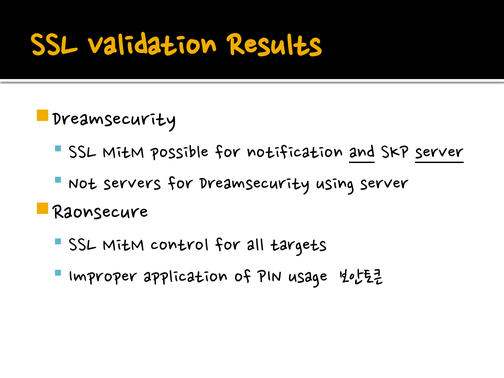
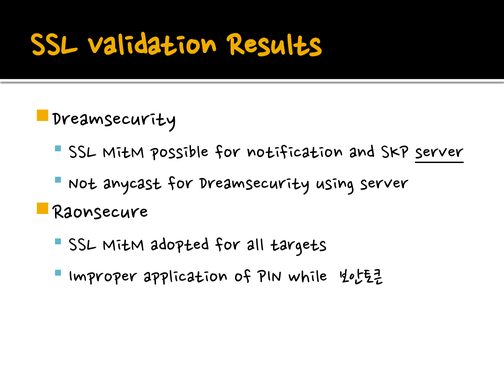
and underline: present -> none (362, 153)
servers: servers -> anycast (133, 184)
control: control -> adopted (180, 246)
usage: usage -> while (308, 277)
